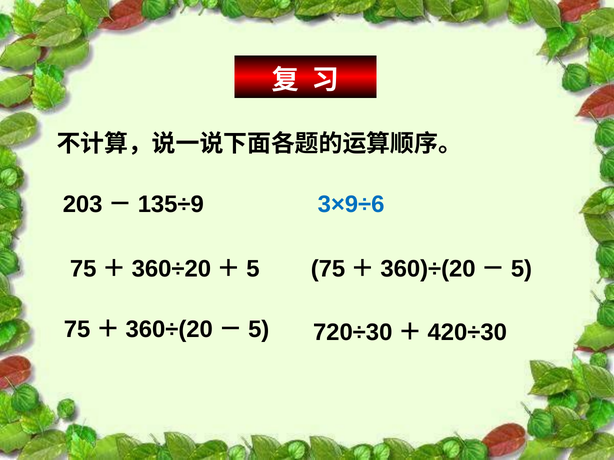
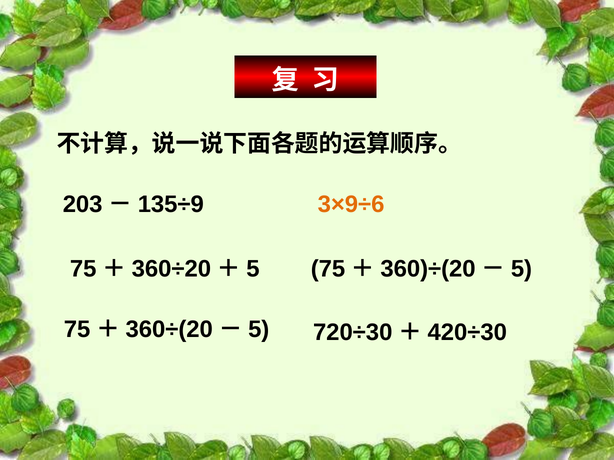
3×9÷6 colour: blue -> orange (351, 205)
